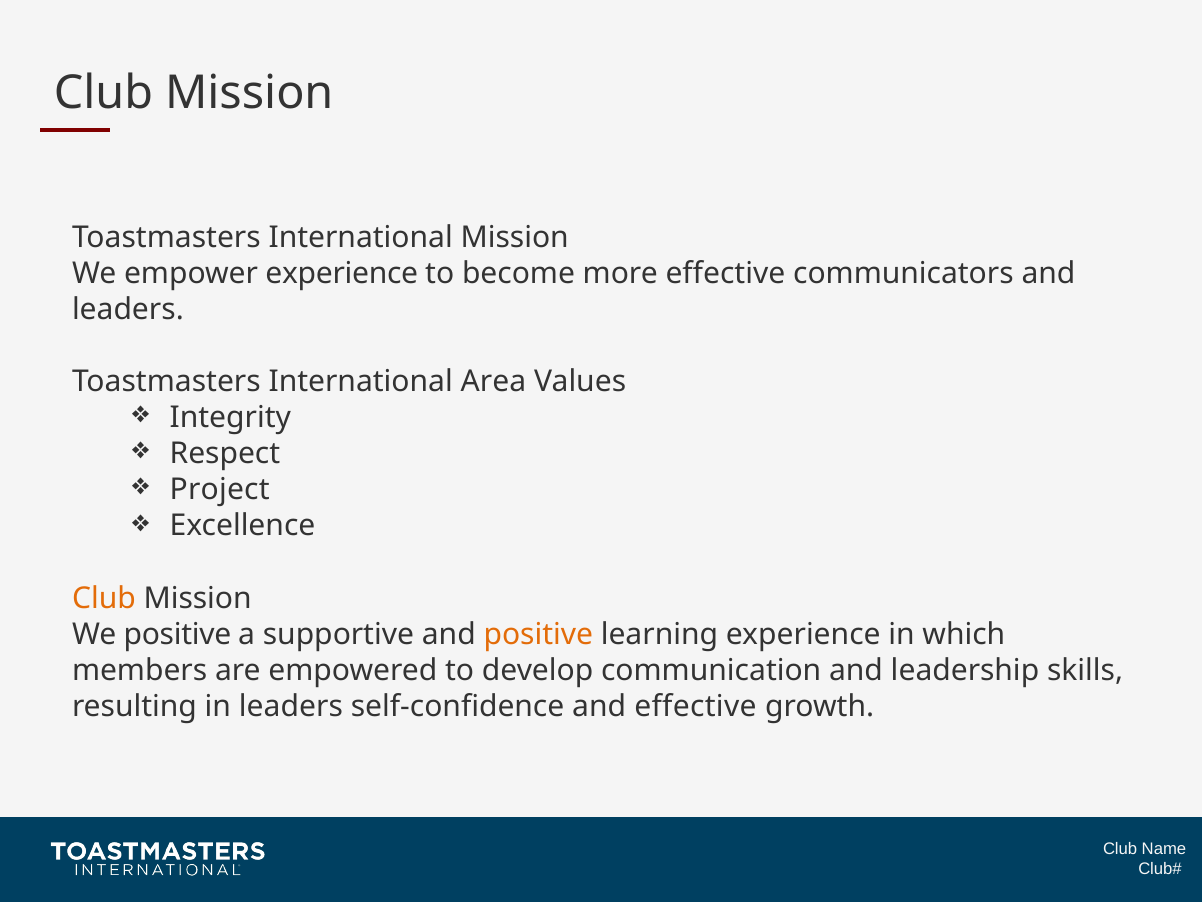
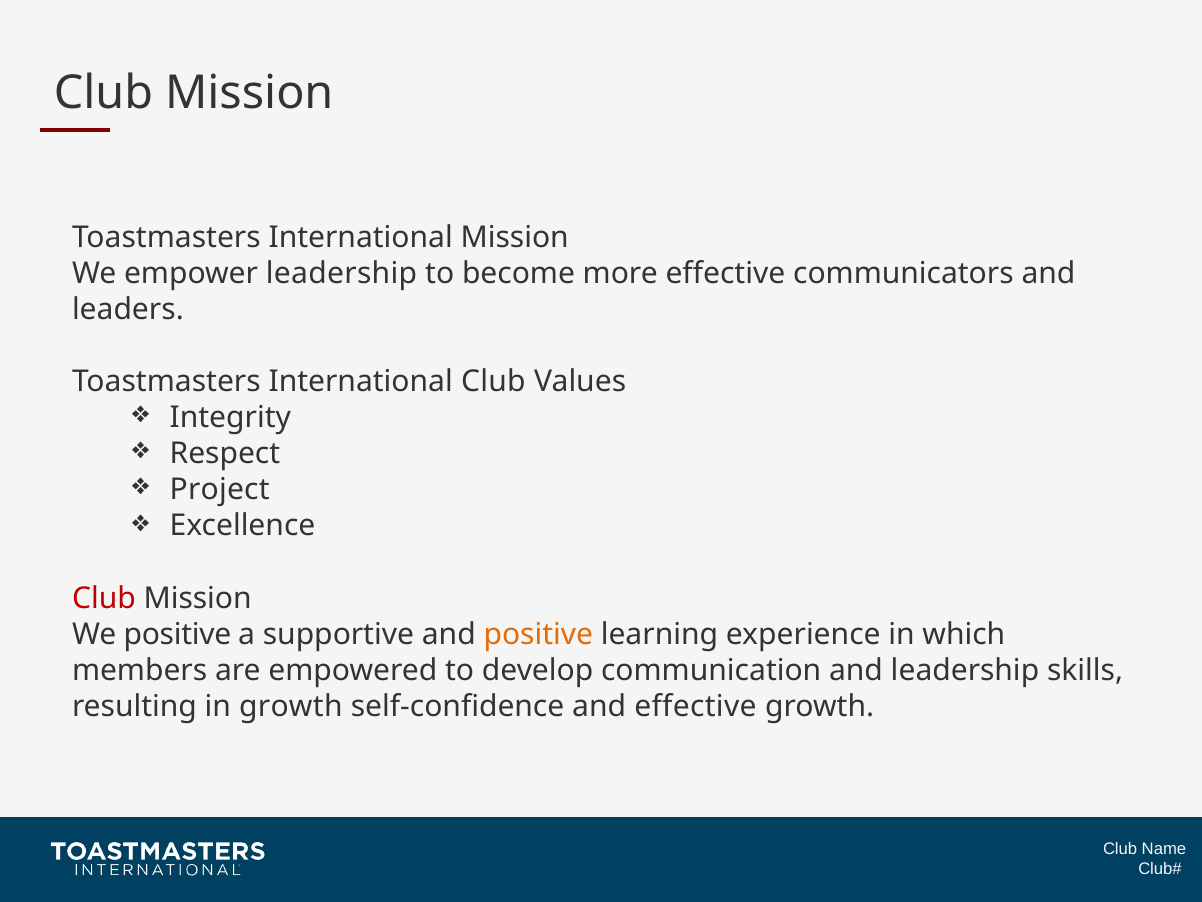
empower experience: experience -> leadership (342, 273)
International Area: Area -> Club (493, 381)
Club colour: orange -> red (104, 598)
in leaders: leaders -> growth (291, 706)
